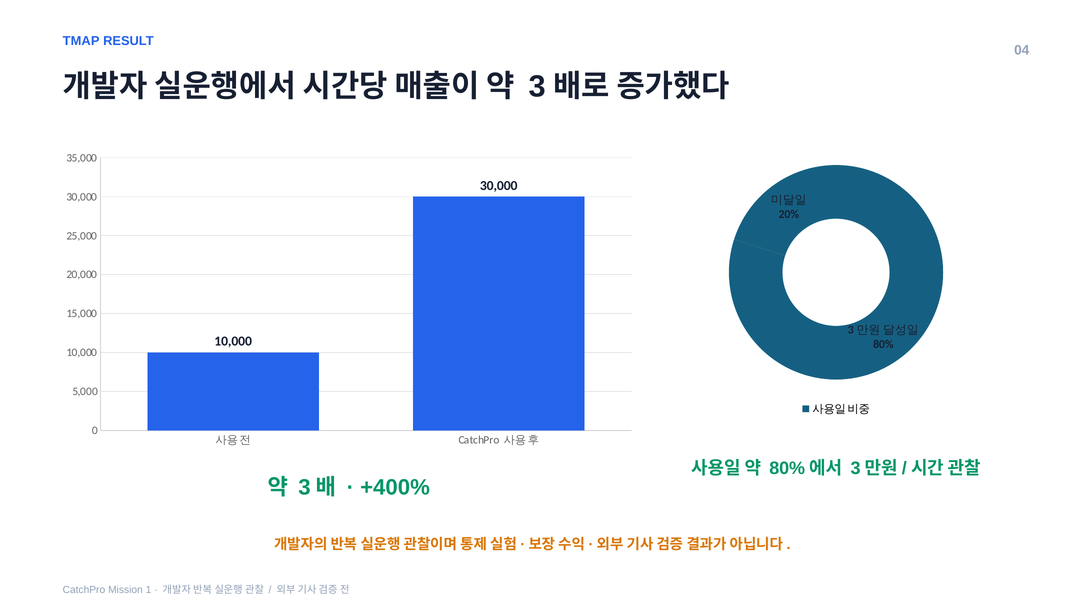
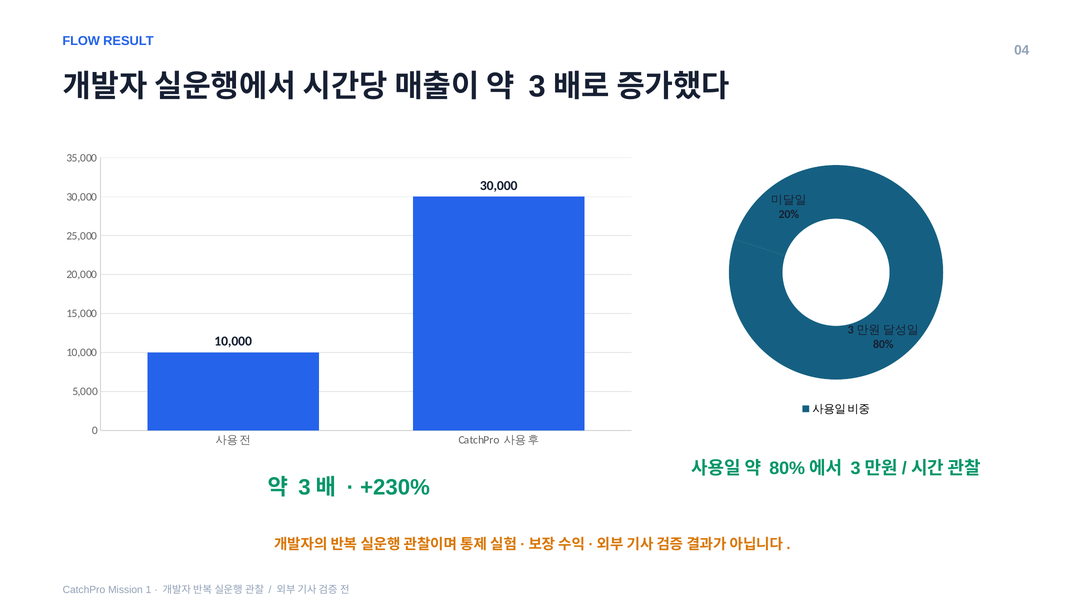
TMAP: TMAP -> FLOW (81, 41)
+400%: +400% -> +230% (395, 487)
